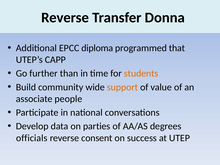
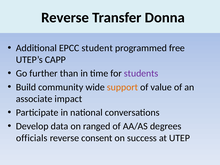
diploma: diploma -> student (97, 48)
that: that -> free (177, 48)
students colour: orange -> purple (141, 73)
people: people -> impact (68, 99)
parties: parties -> ranged (97, 126)
